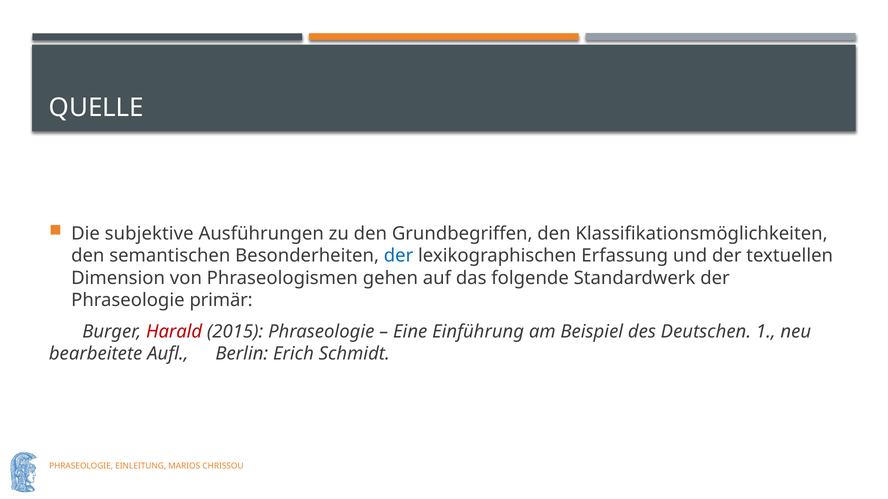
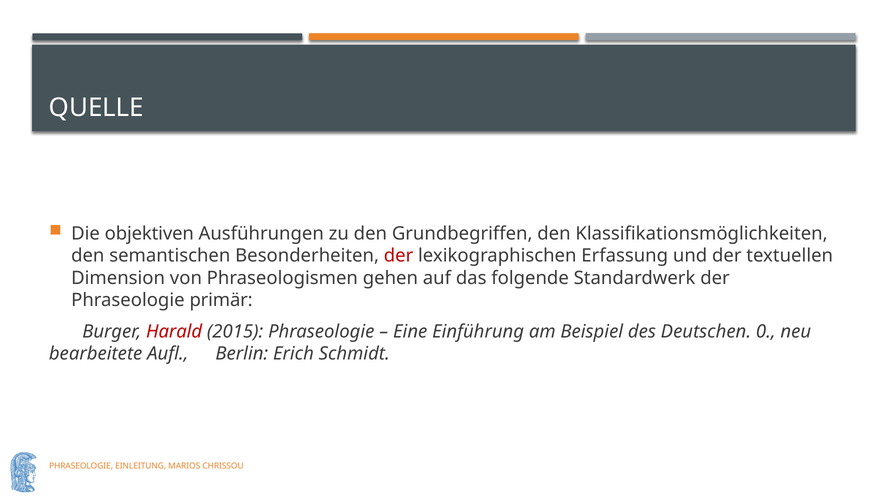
subjektive: subjektive -> objektiven (149, 234)
der colour: blue -> red (399, 256)
1: 1 -> 0 (766, 332)
